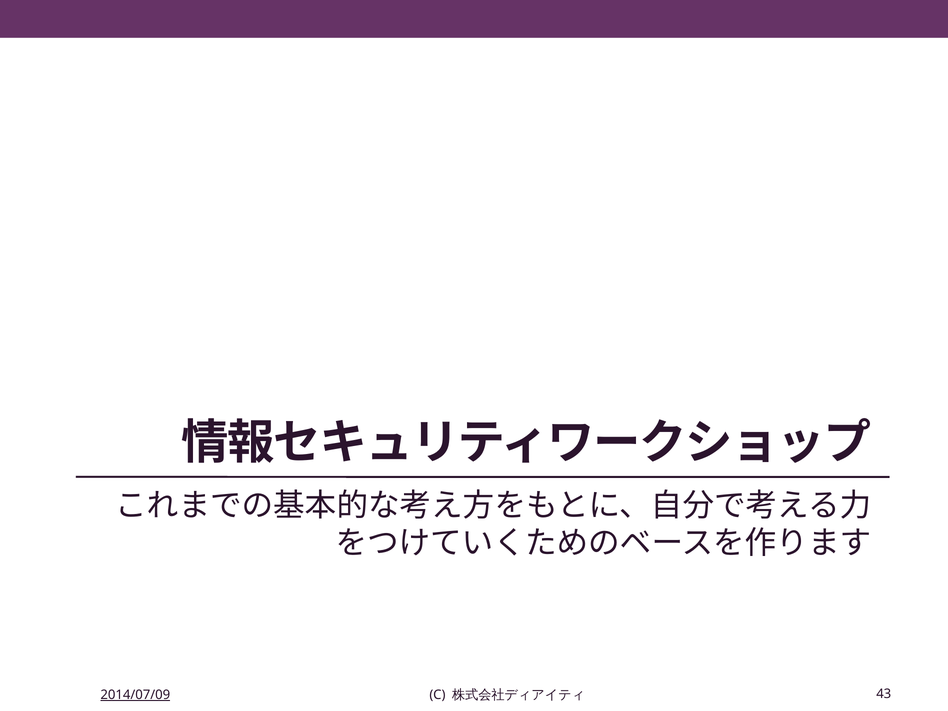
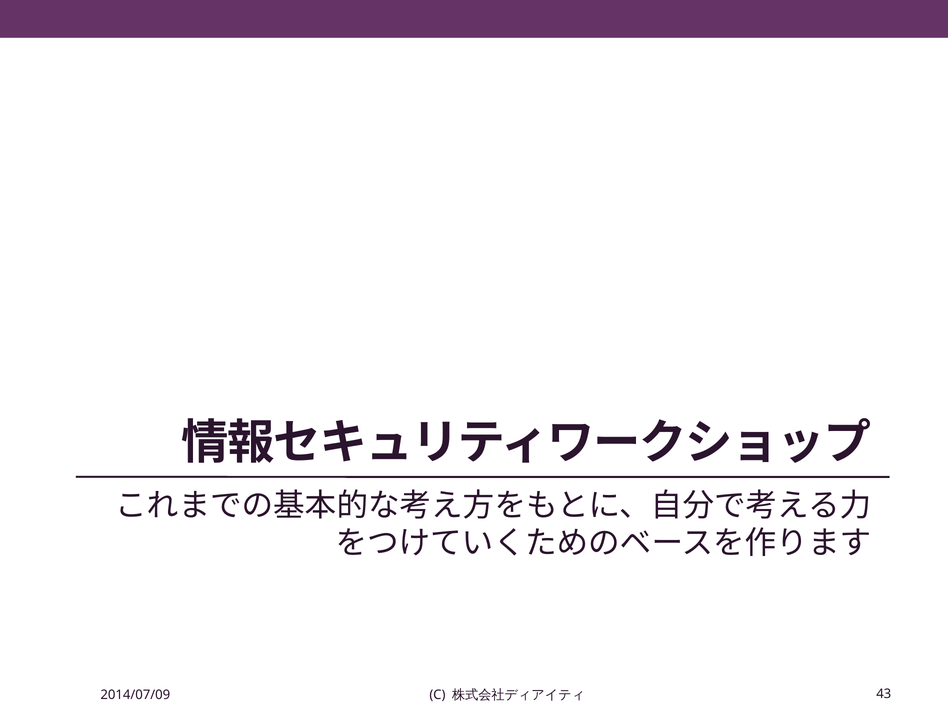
2014/07/09 underline: present -> none (135, 695)
